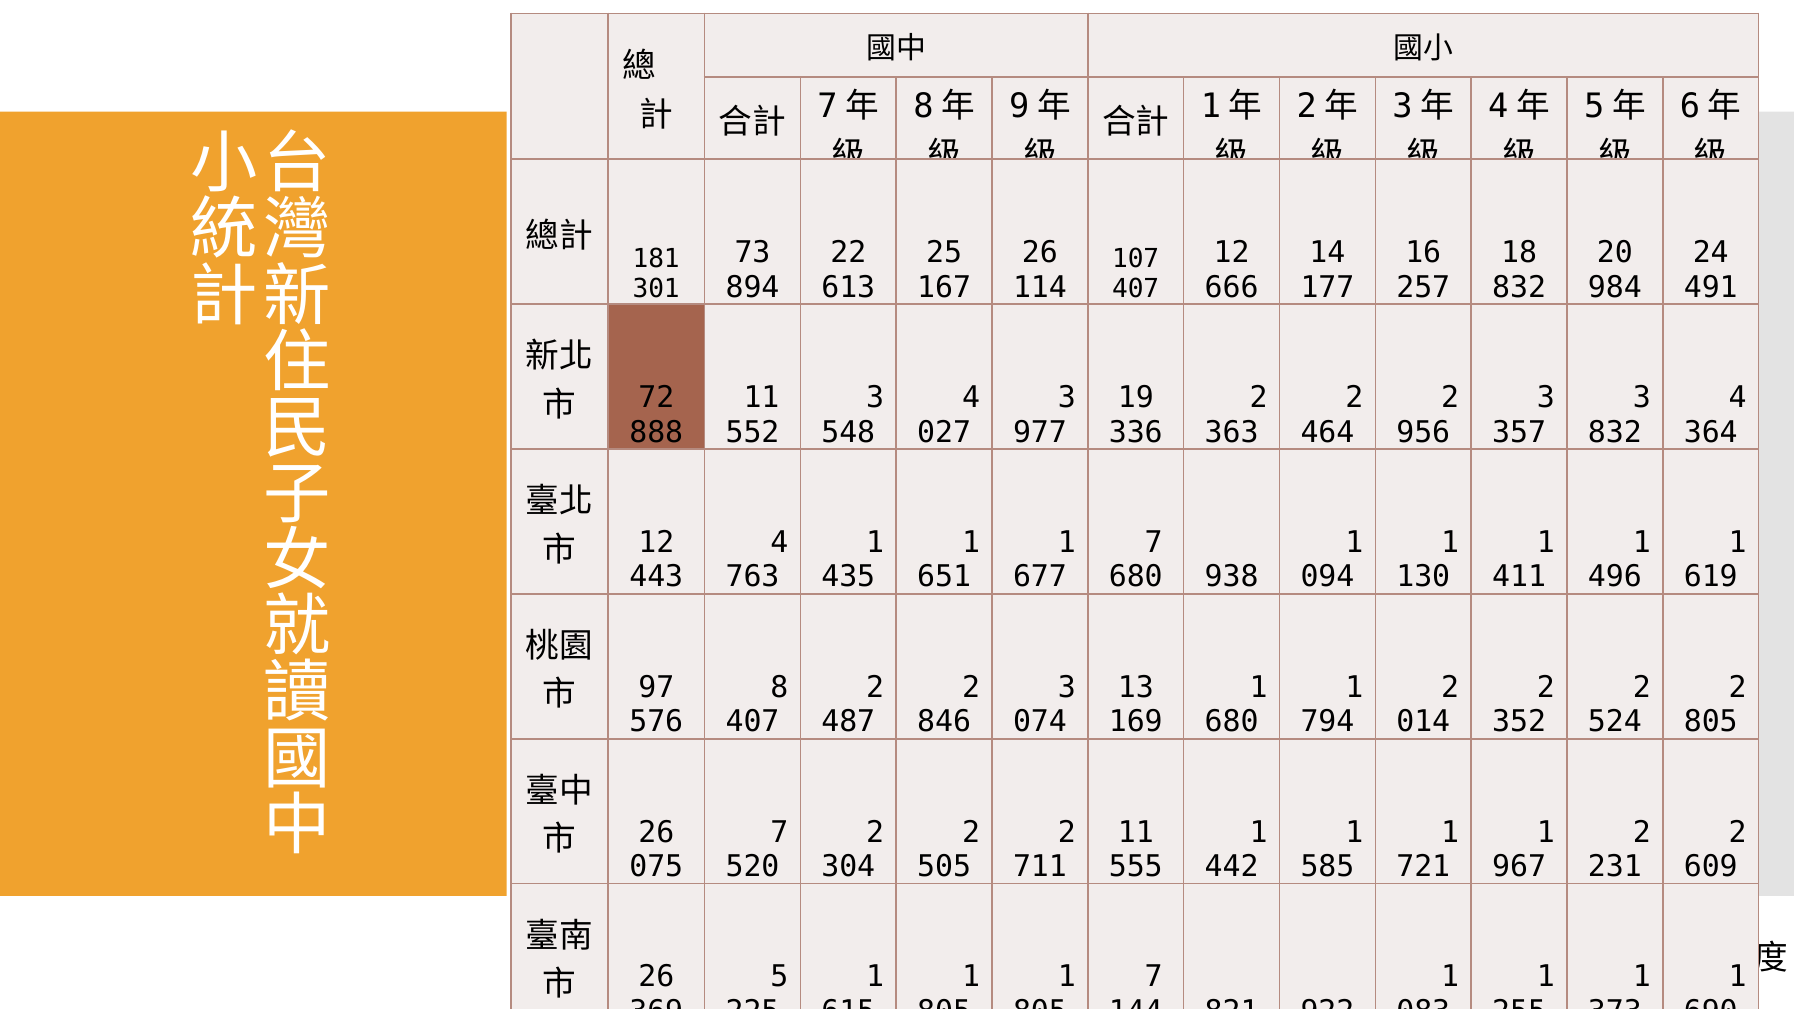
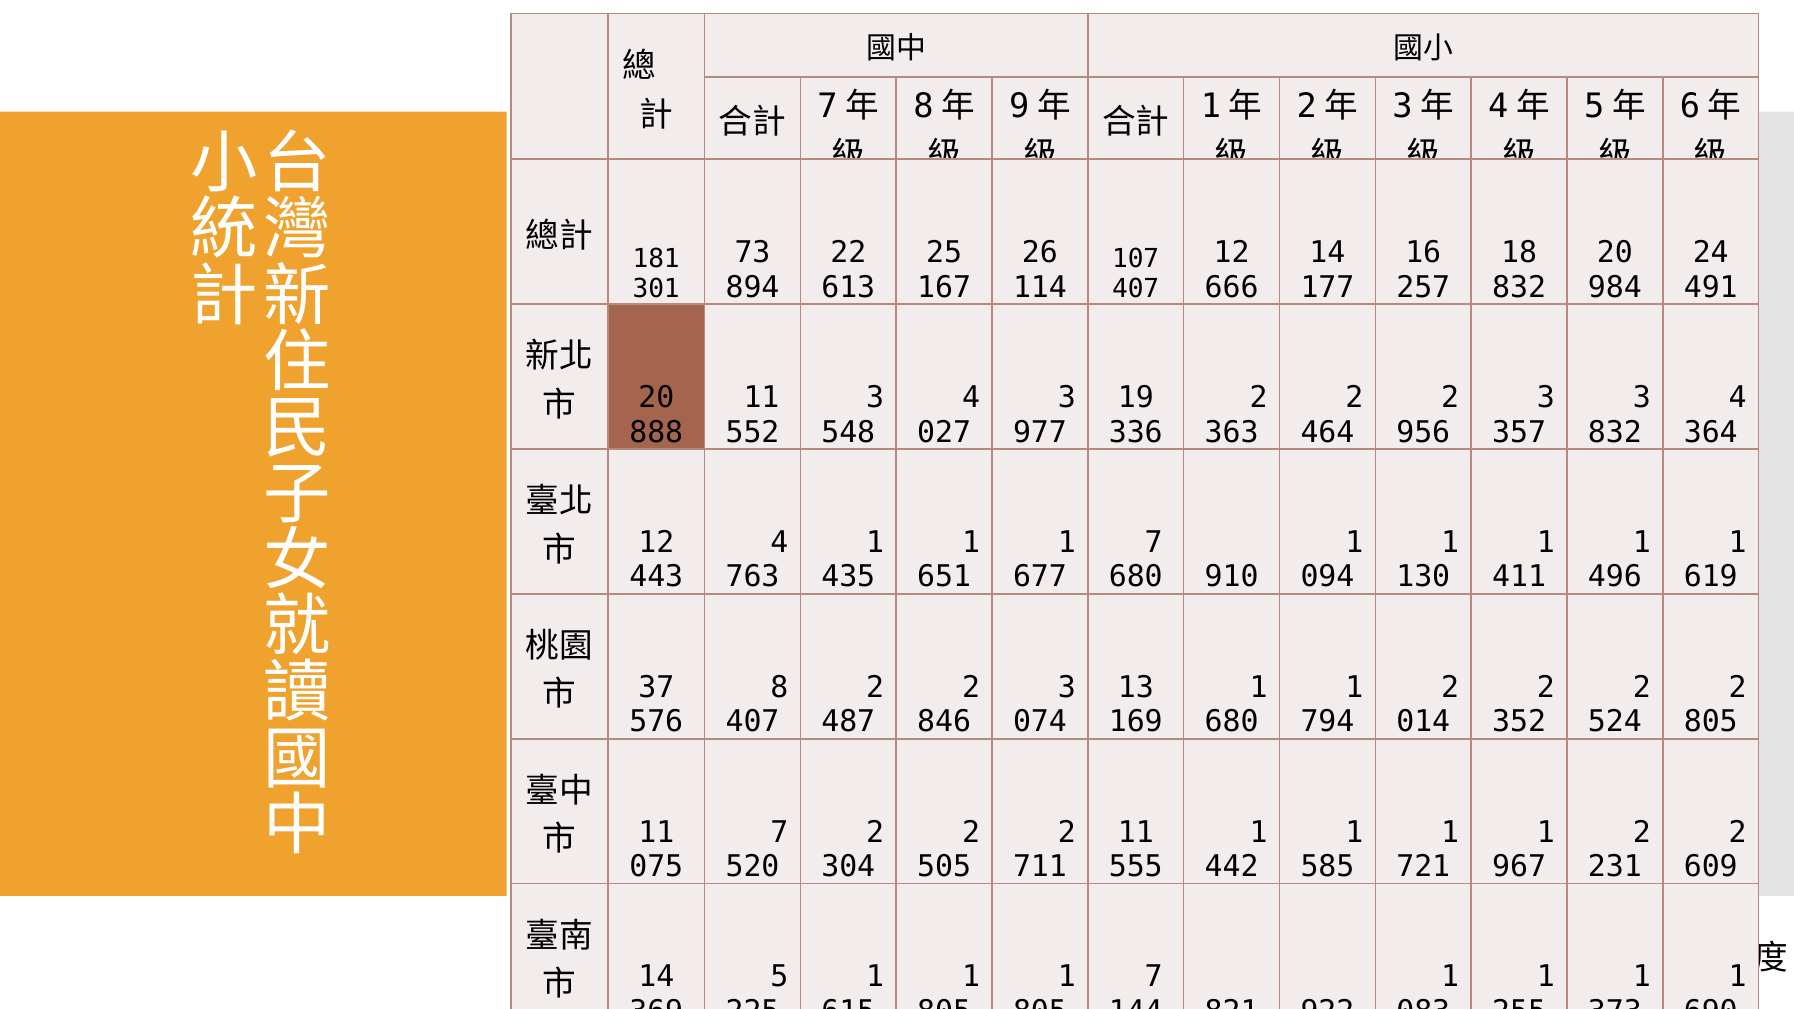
72: 72 -> 20 (656, 398)
938: 938 -> 910 (1232, 577)
97: 97 -> 37 (656, 687)
26: 26 -> 11 (656, 832)
26: 26 -> 14 (656, 977)
